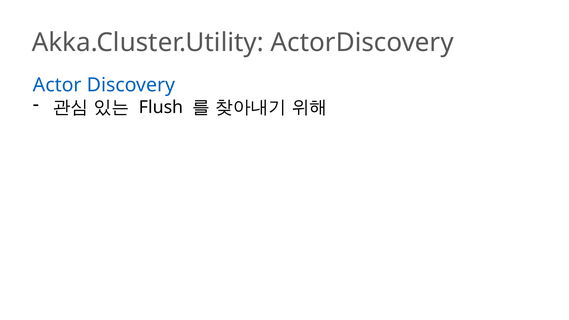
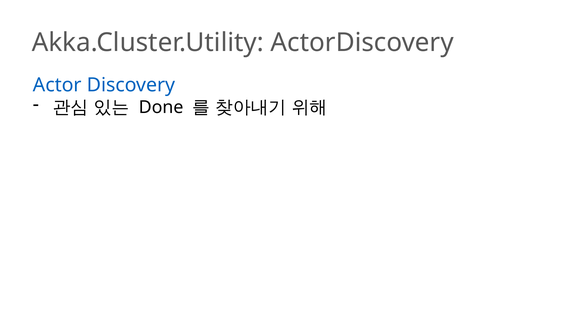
Flush: Flush -> Done (161, 107)
